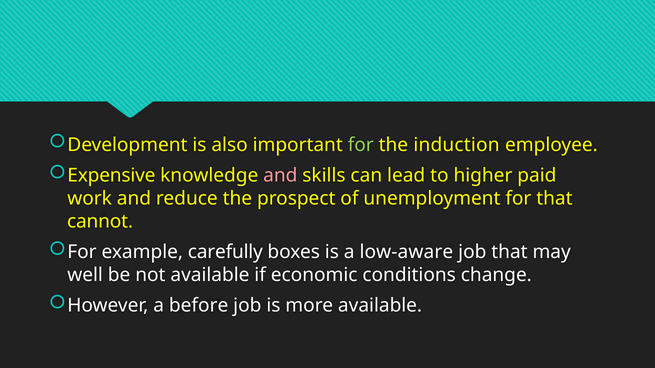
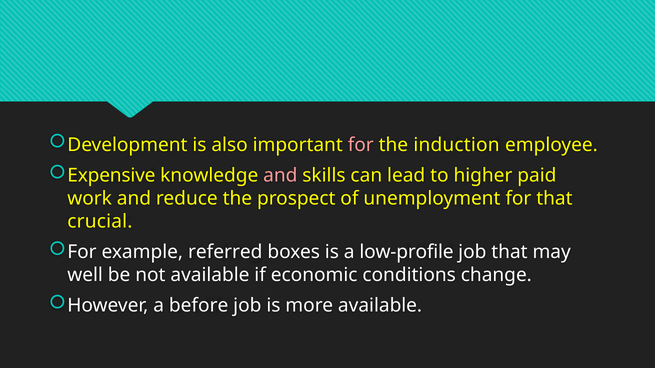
for colour: light green -> pink (361, 145)
cannot: cannot -> crucial (100, 222)
carefully: carefully -> referred (225, 252)
low-aware: low-aware -> low-profile (407, 252)
